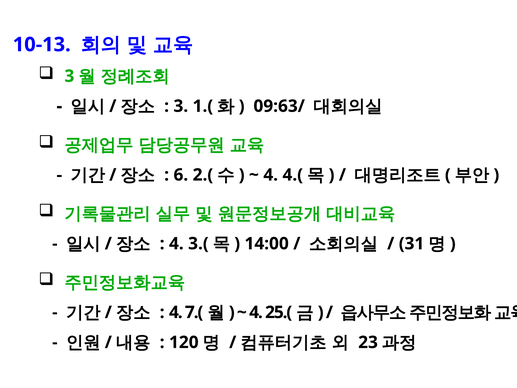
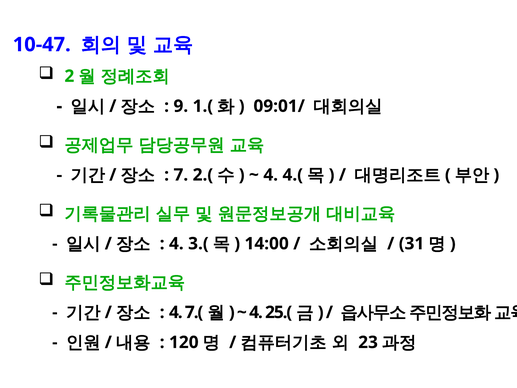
10-13: 10-13 -> 10-47 (42, 45)
3: 3 -> 2 (69, 76)
3: 3 -> 9 (181, 106)
09:63/: 09:63/ -> 09:01/ (279, 106)
6: 6 -> 7 (181, 175)
